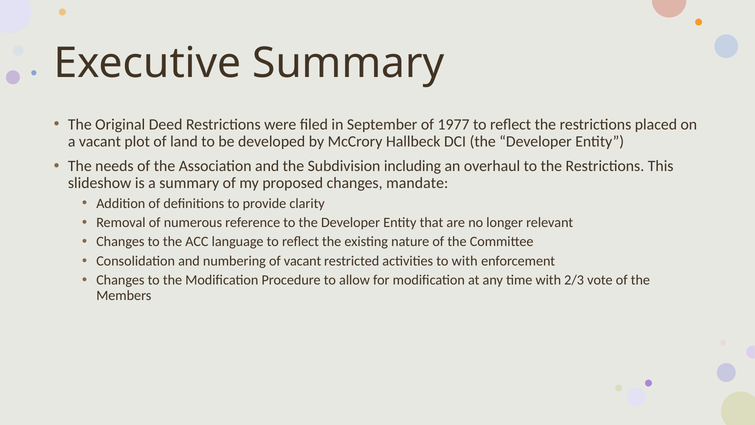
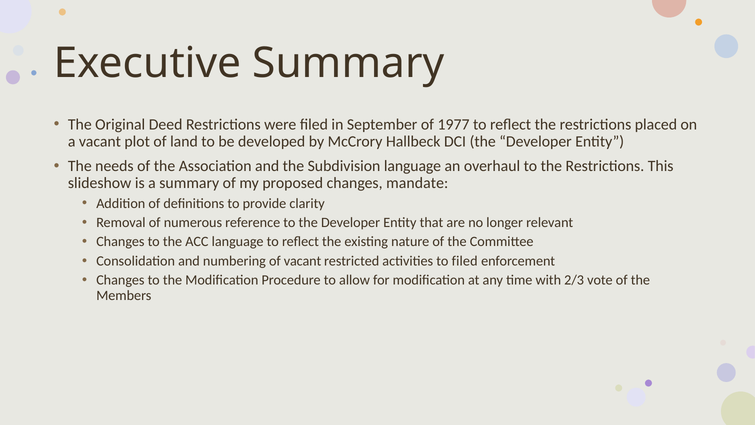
Subdivision including: including -> language (413, 166)
to with: with -> filed (465, 261)
